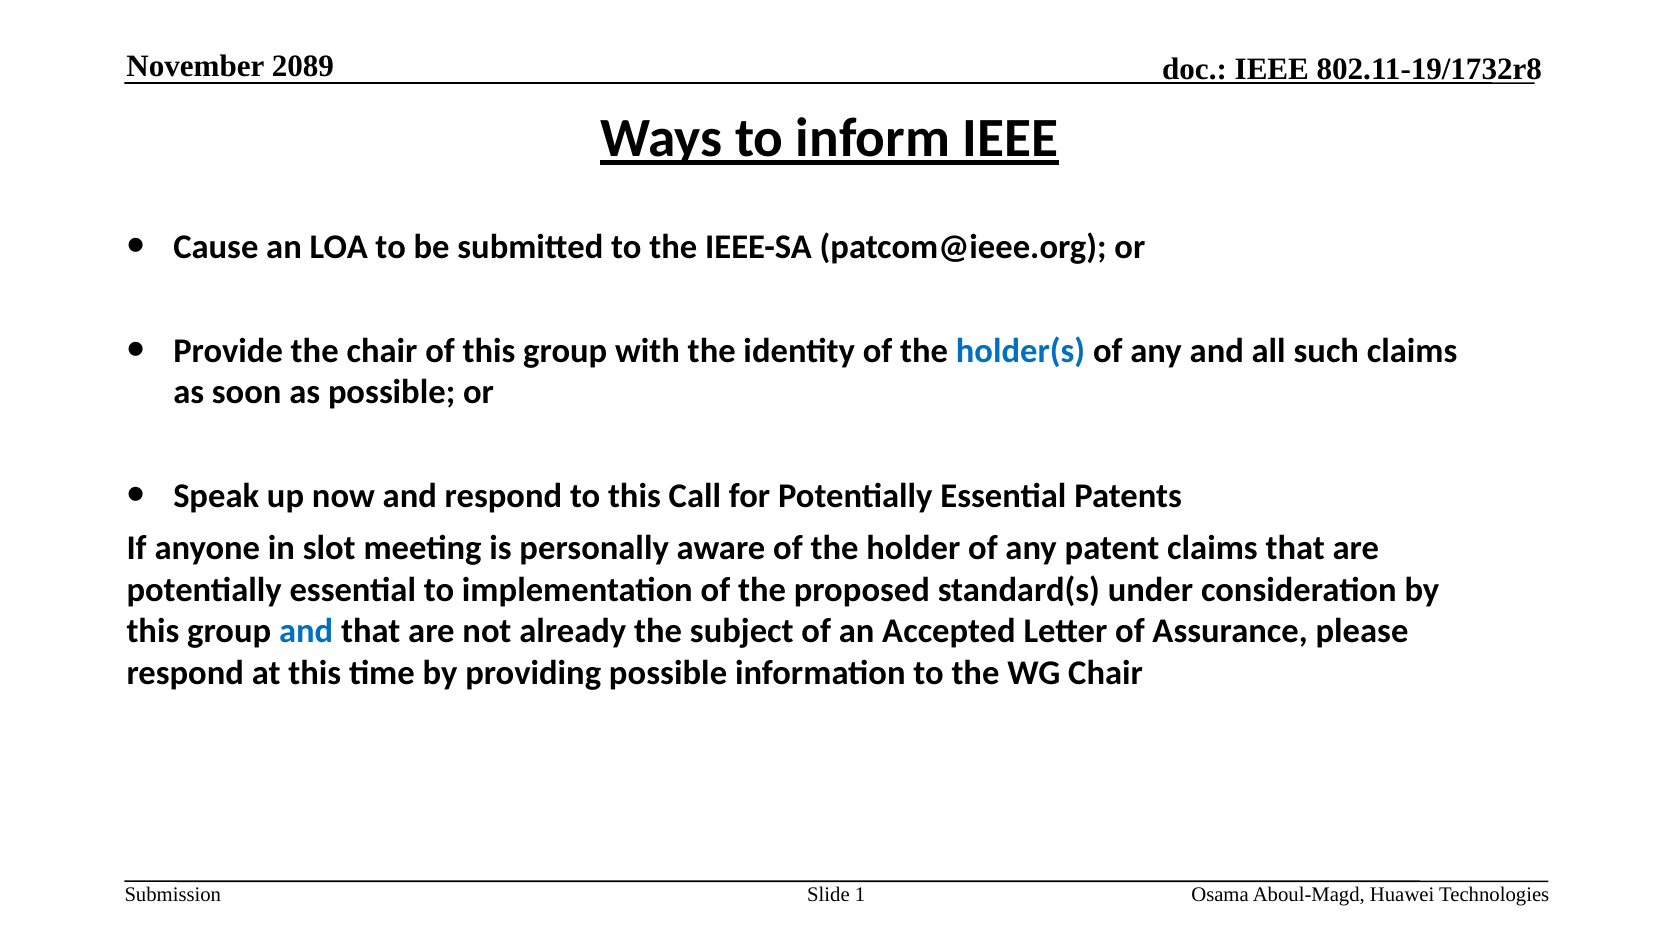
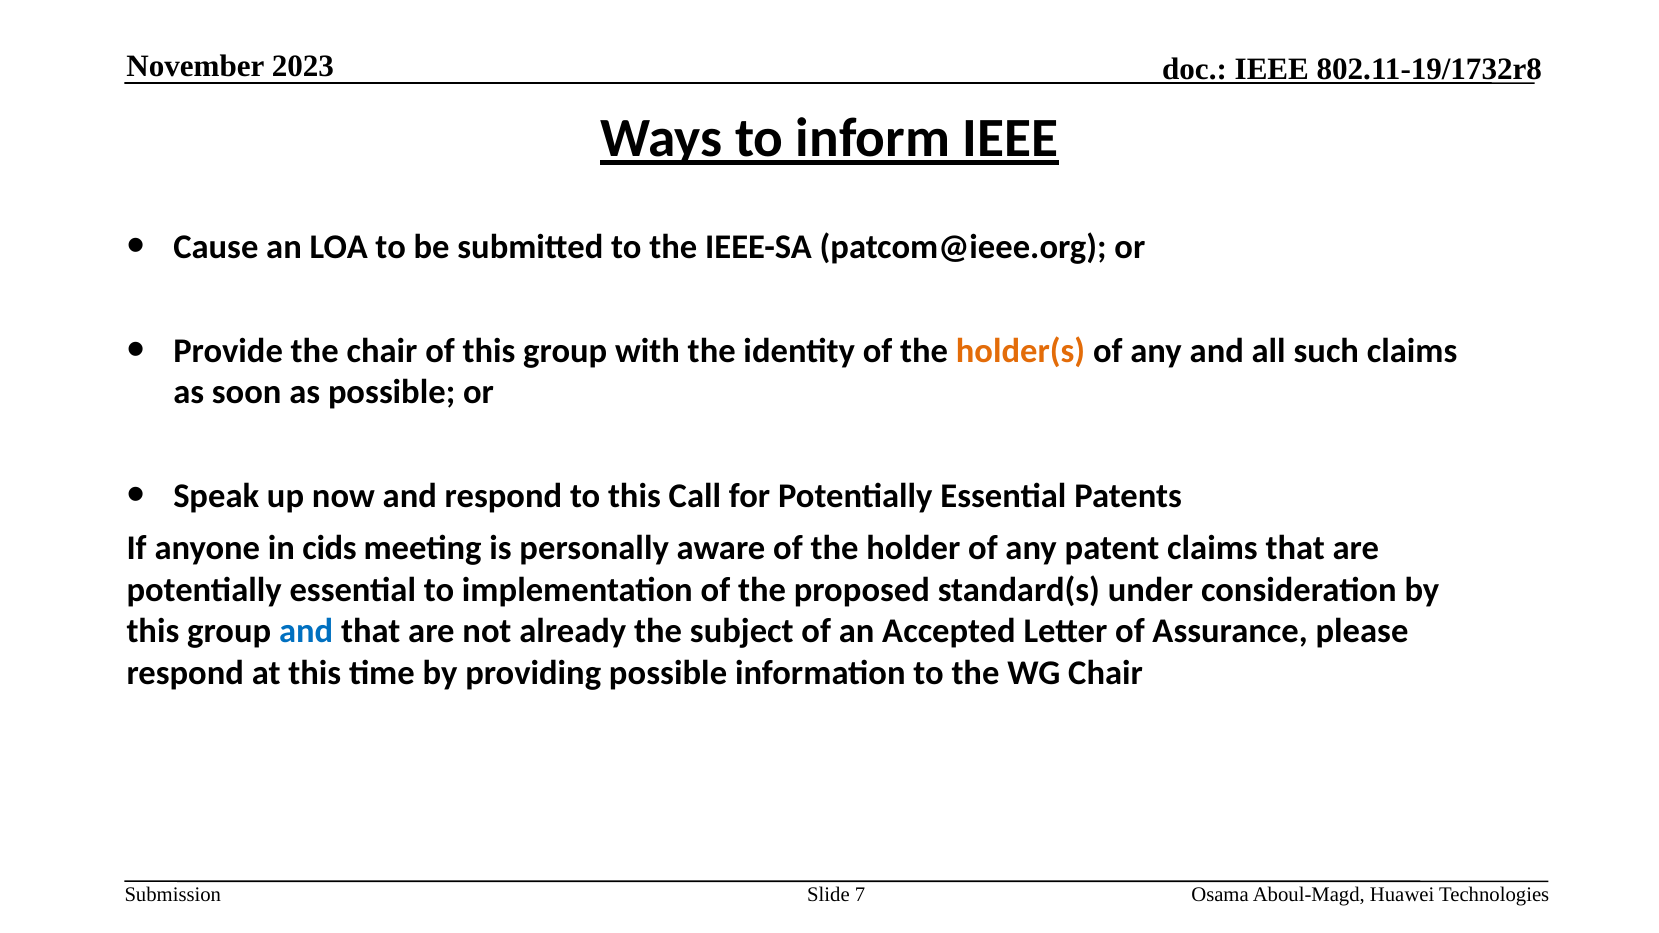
2089: 2089 -> 2023 (303, 66)
holder(s colour: blue -> orange (1021, 351)
slot: slot -> cids (329, 548)
1: 1 -> 7 (860, 895)
